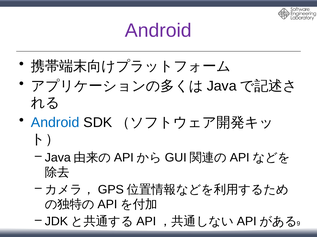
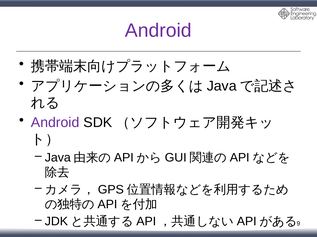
Android colour: blue -> purple (55, 123)
